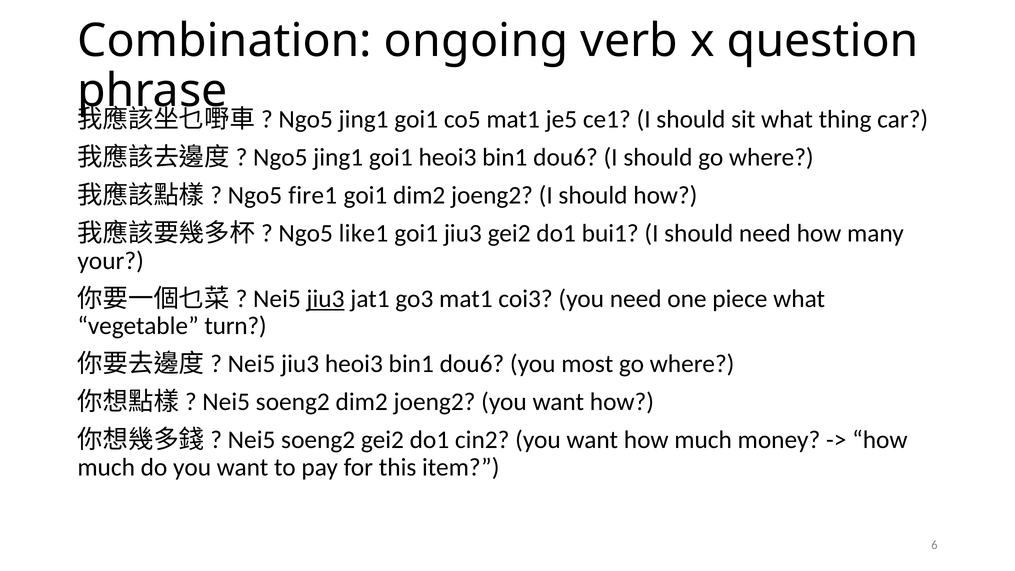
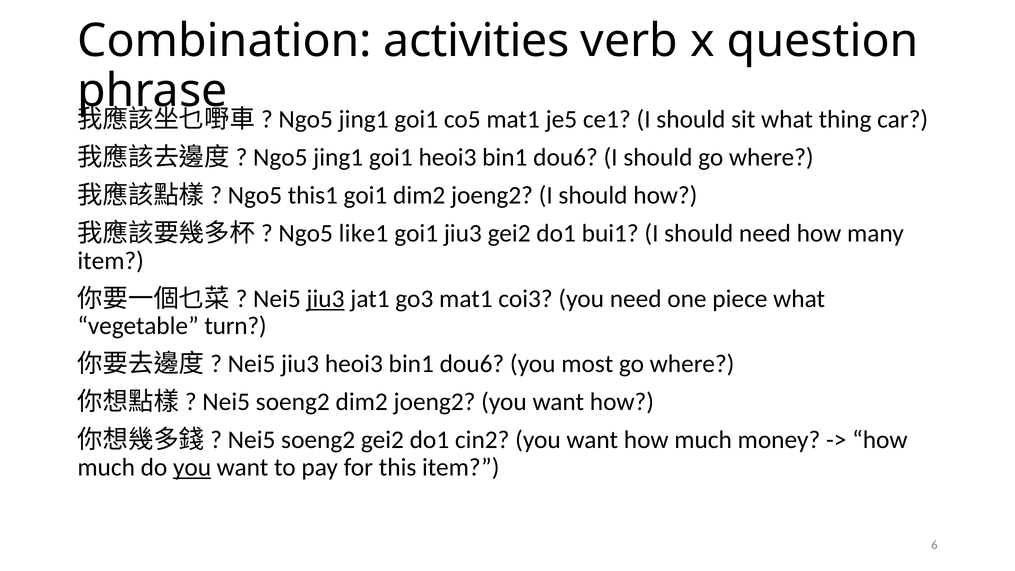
ongoing: ongoing -> activities (476, 41)
fire1: fire1 -> this1 (313, 195)
your: your -> item (111, 261)
you underline: none -> present (192, 467)
